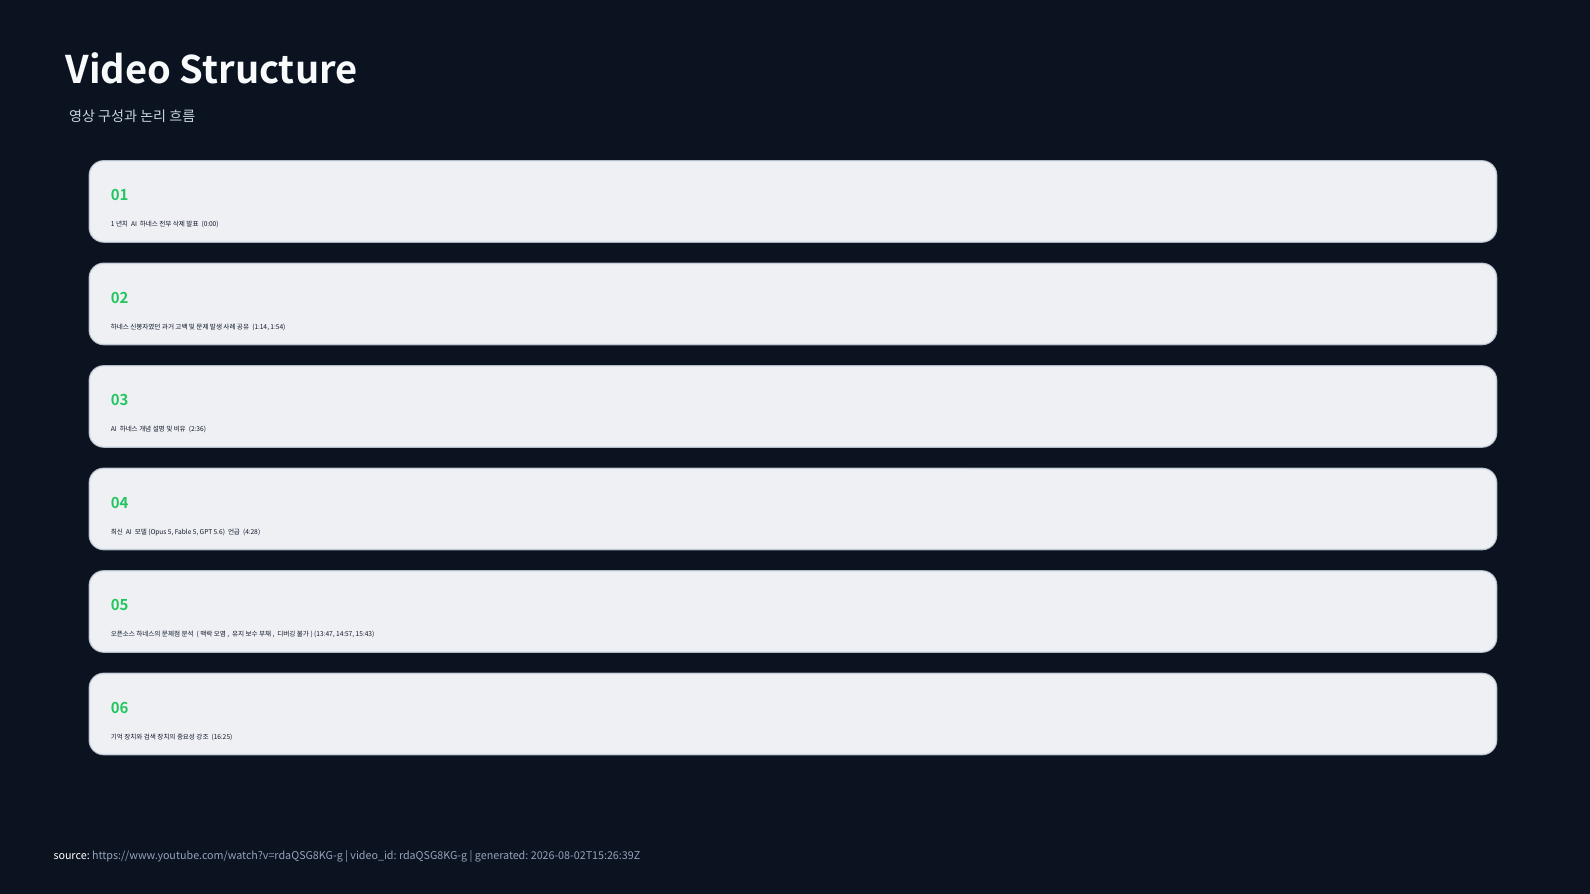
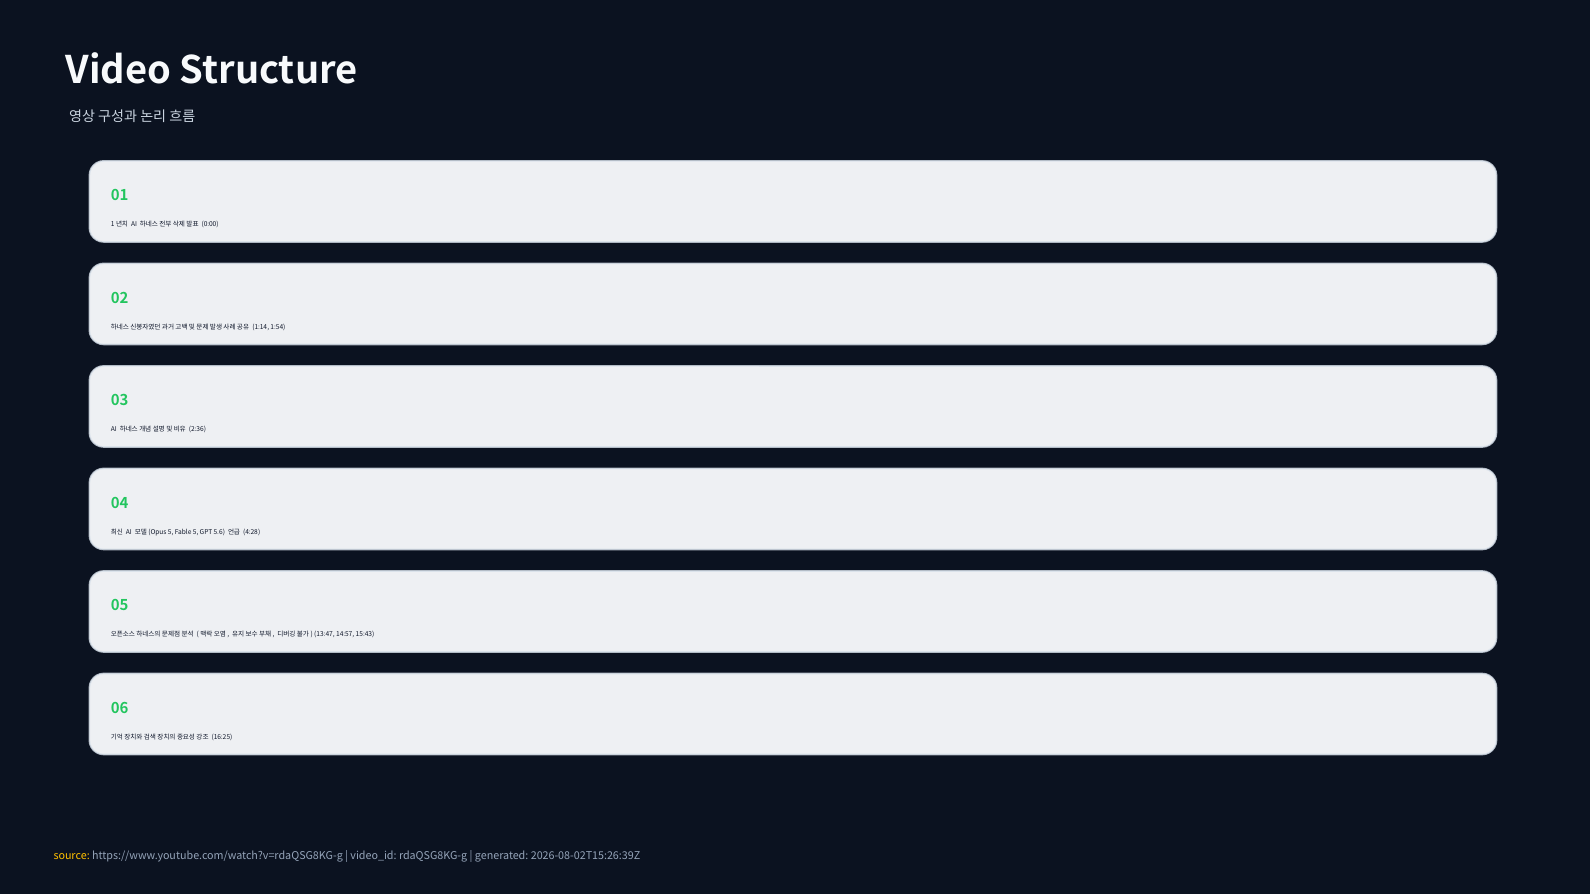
source colour: white -> yellow (72, 856)
